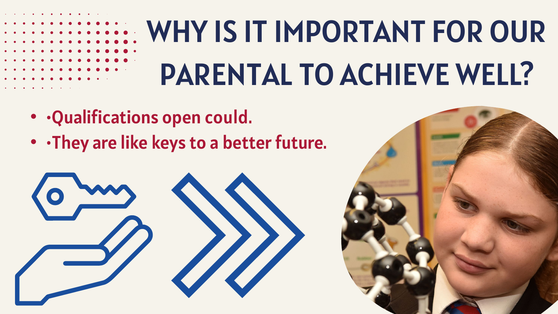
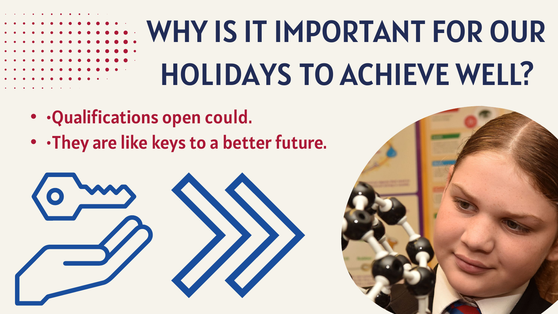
PARENTAL: PARENTAL -> HOLIDAYS (226, 75)
